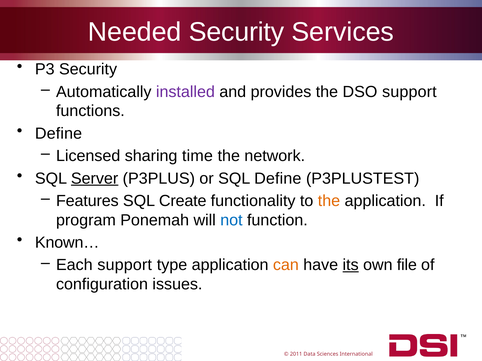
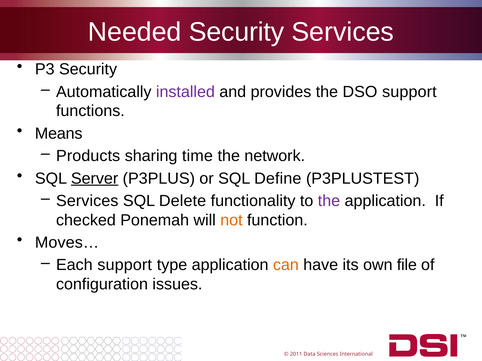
Define: Define -> Means (59, 134)
Licensed: Licensed -> Products (88, 156)
Features: Features -> Services (87, 201)
Create: Create -> Delete (183, 201)
the colour: orange -> purple (329, 201)
program: program -> checked (86, 220)
not colour: blue -> orange (231, 220)
Known…: Known… -> Moves… (67, 243)
its underline: present -> none (351, 265)
